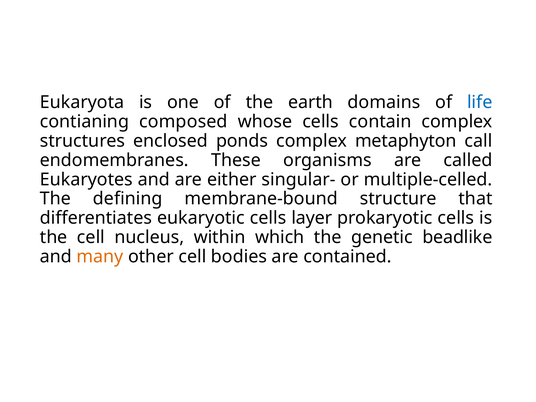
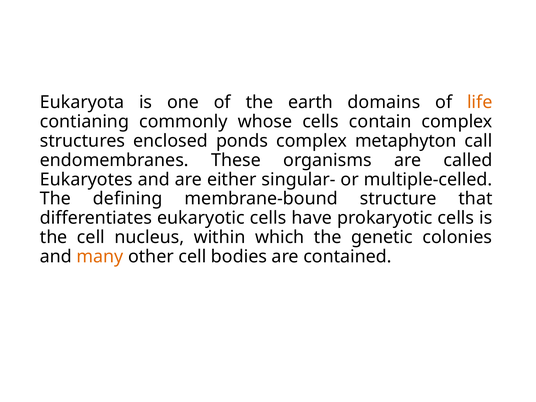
life colour: blue -> orange (480, 102)
composed: composed -> commonly (183, 122)
layer: layer -> have (312, 218)
beadlike: beadlike -> colonies (457, 237)
